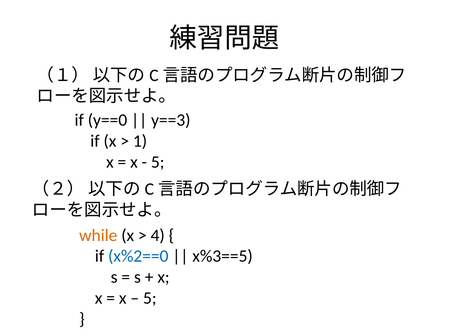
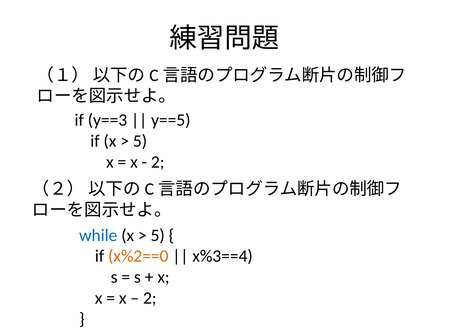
y==0: y==0 -> y==3 (107, 121)
y==3: y==3 -> y==5 (171, 121)
1: 1 -> 5 (140, 141)
5: 5 -> 2 (158, 162)
while colour: orange -> blue (98, 236)
4: 4 -> 5 (158, 236)
x%2==0 colour: blue -> orange (138, 257)
x%3==5: x%3==5 -> x%3==4 (223, 257)
5: 5 -> 2 (150, 299)
